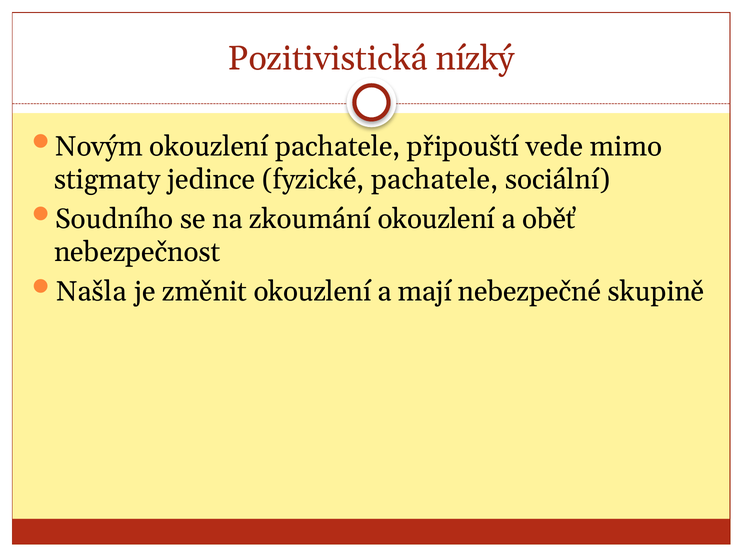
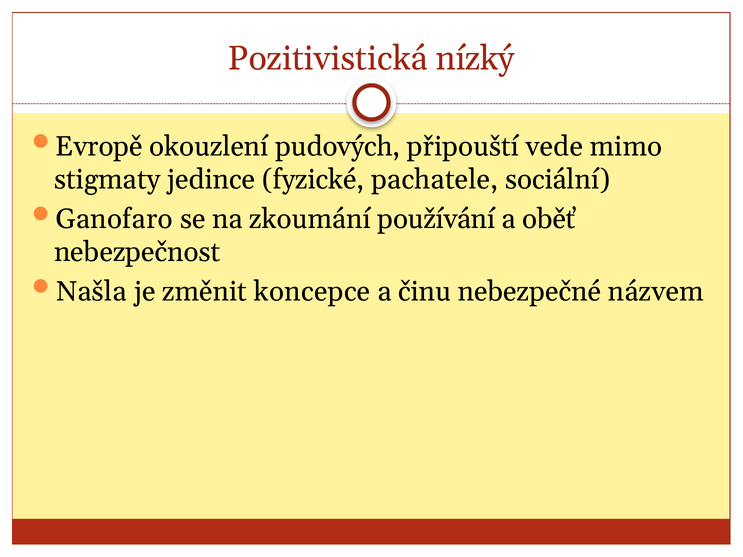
Novým: Novým -> Evropě (99, 146)
okouzlení pachatele: pachatele -> pudových (338, 146)
Soudního: Soudního -> Ganofaro (114, 219)
zkoumání okouzlení: okouzlení -> používání (436, 219)
změnit okouzlení: okouzlení -> koncepce (312, 291)
mají: mají -> činu (425, 291)
skupině: skupině -> názvem (656, 291)
